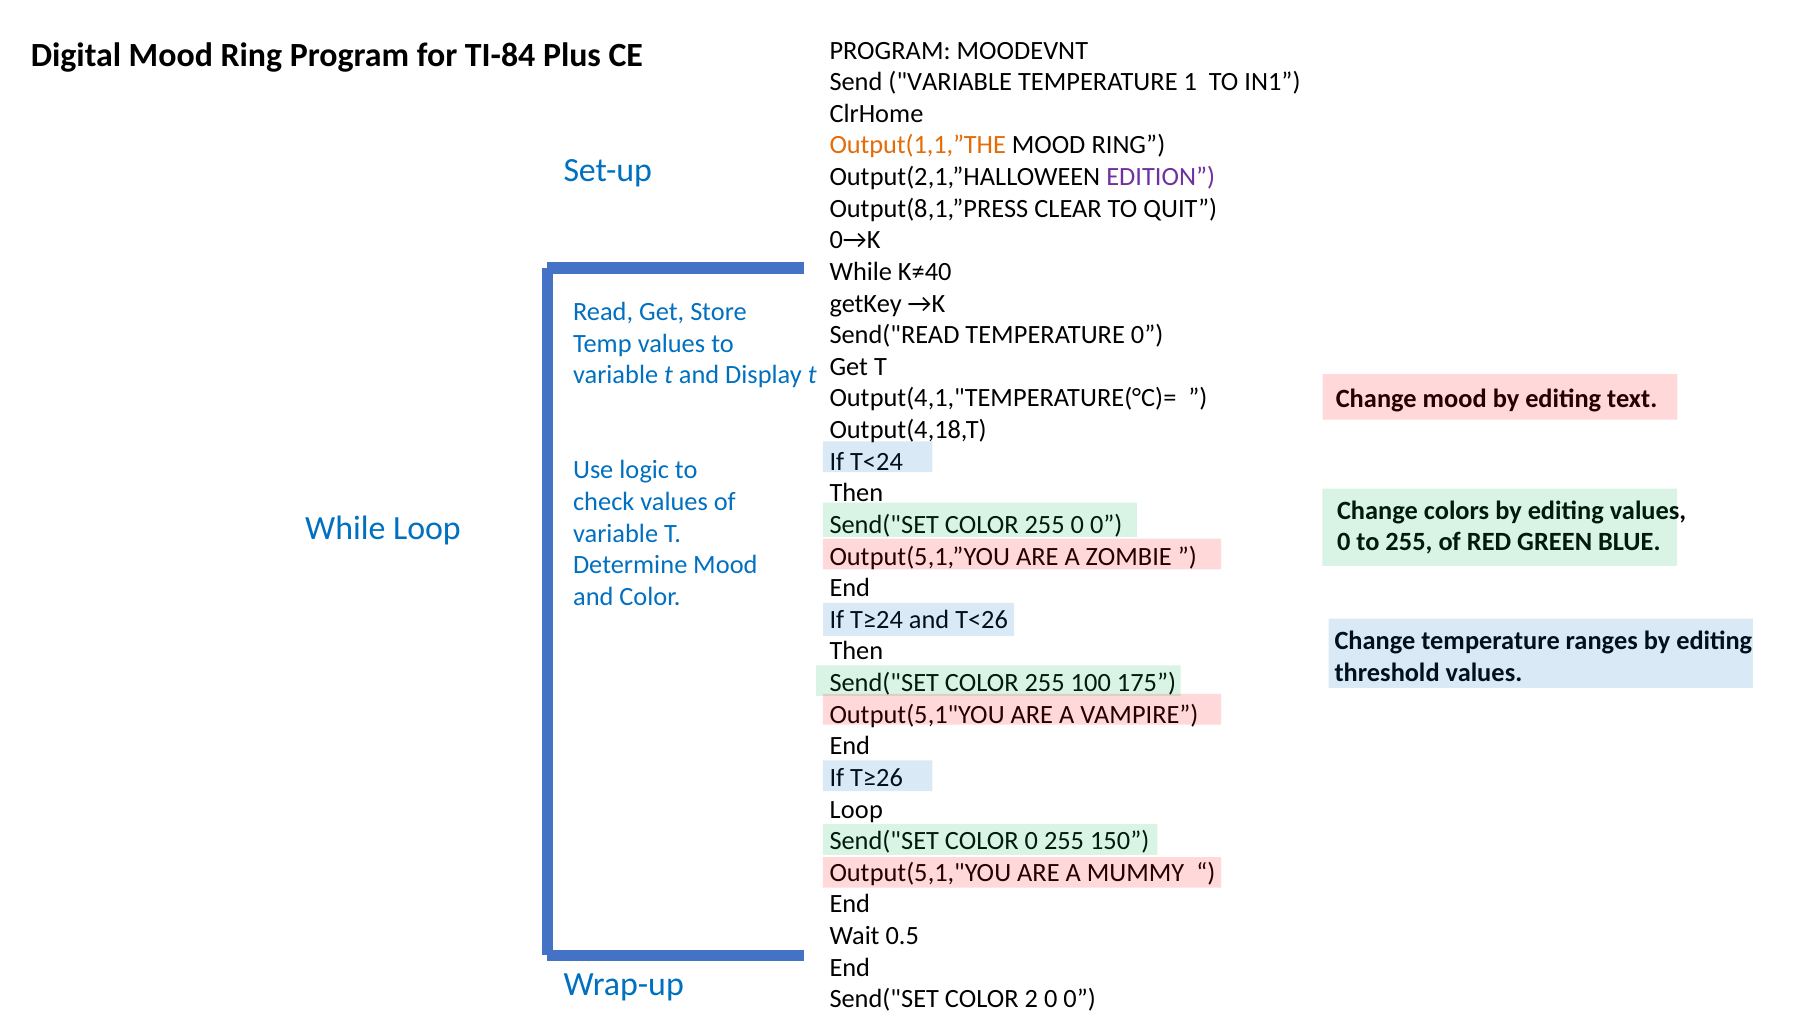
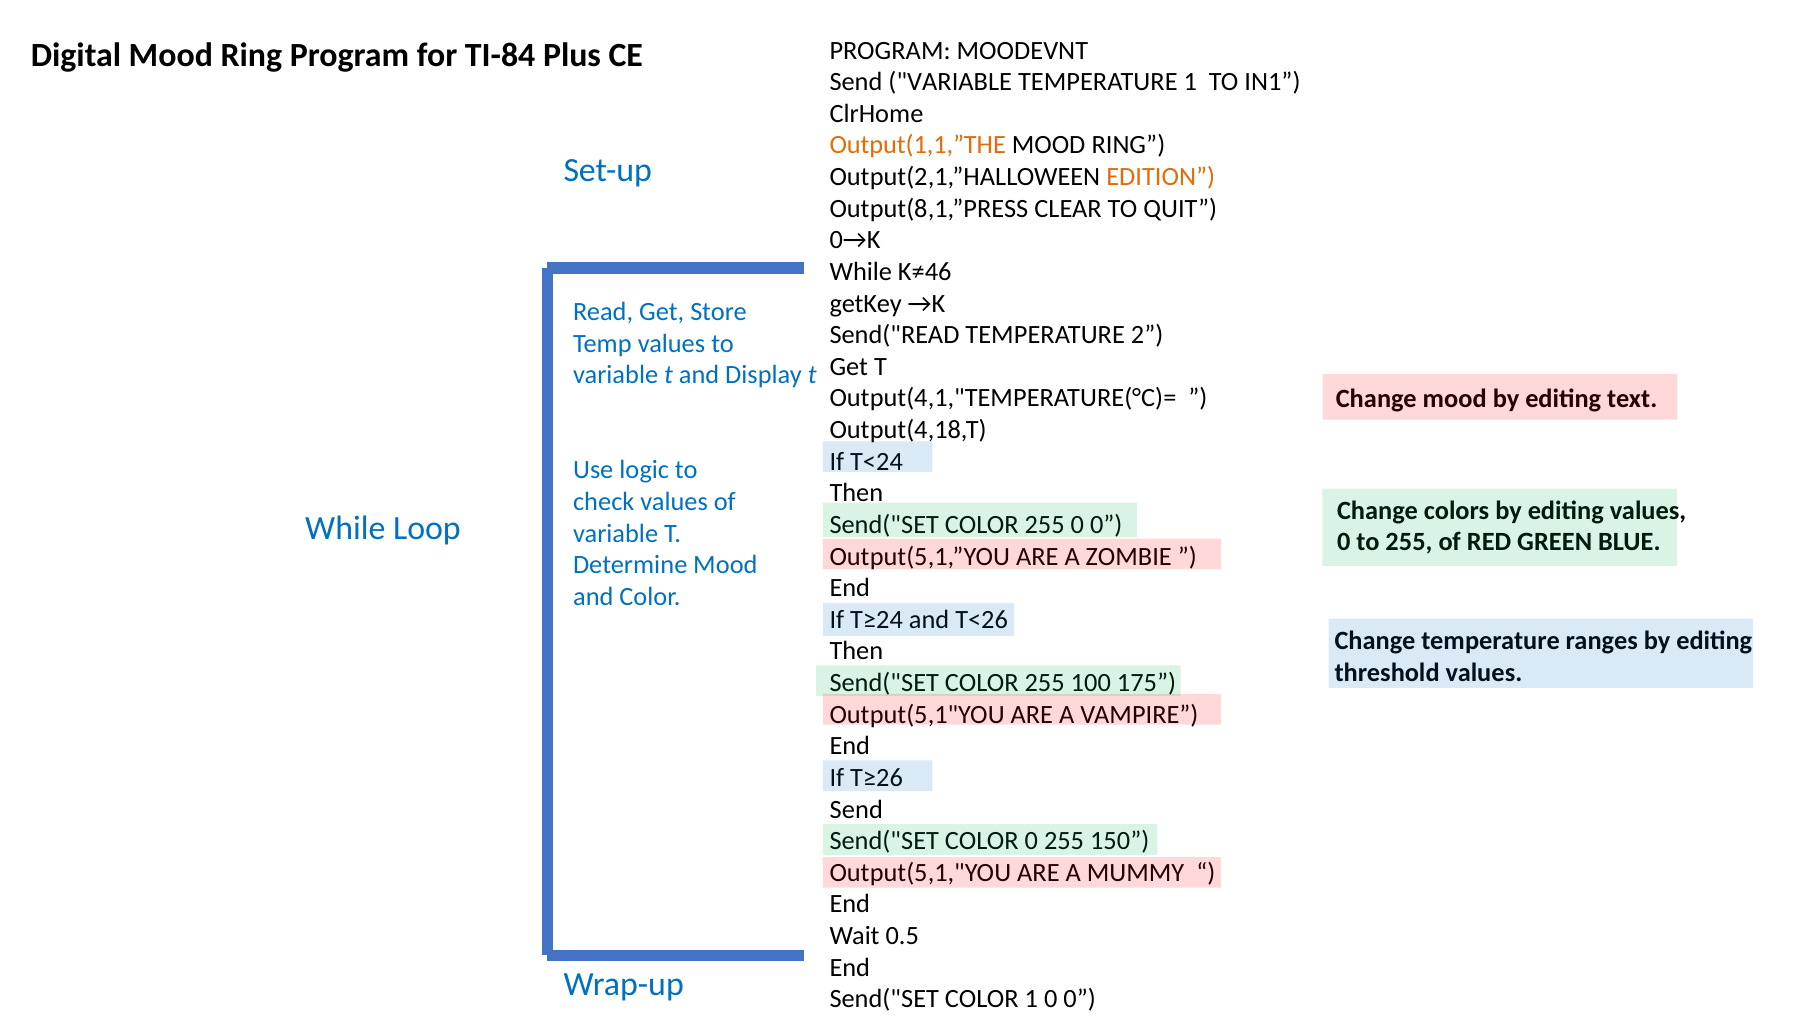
EDITION colour: purple -> orange (1161, 177)
K≠40: K≠40 -> K≠46 (925, 272)
TEMPERATURE 0: 0 -> 2 (1147, 335)
Loop: Loop -> Send (856, 810)
COLOR 2: 2 -> 1 (1031, 1000)
